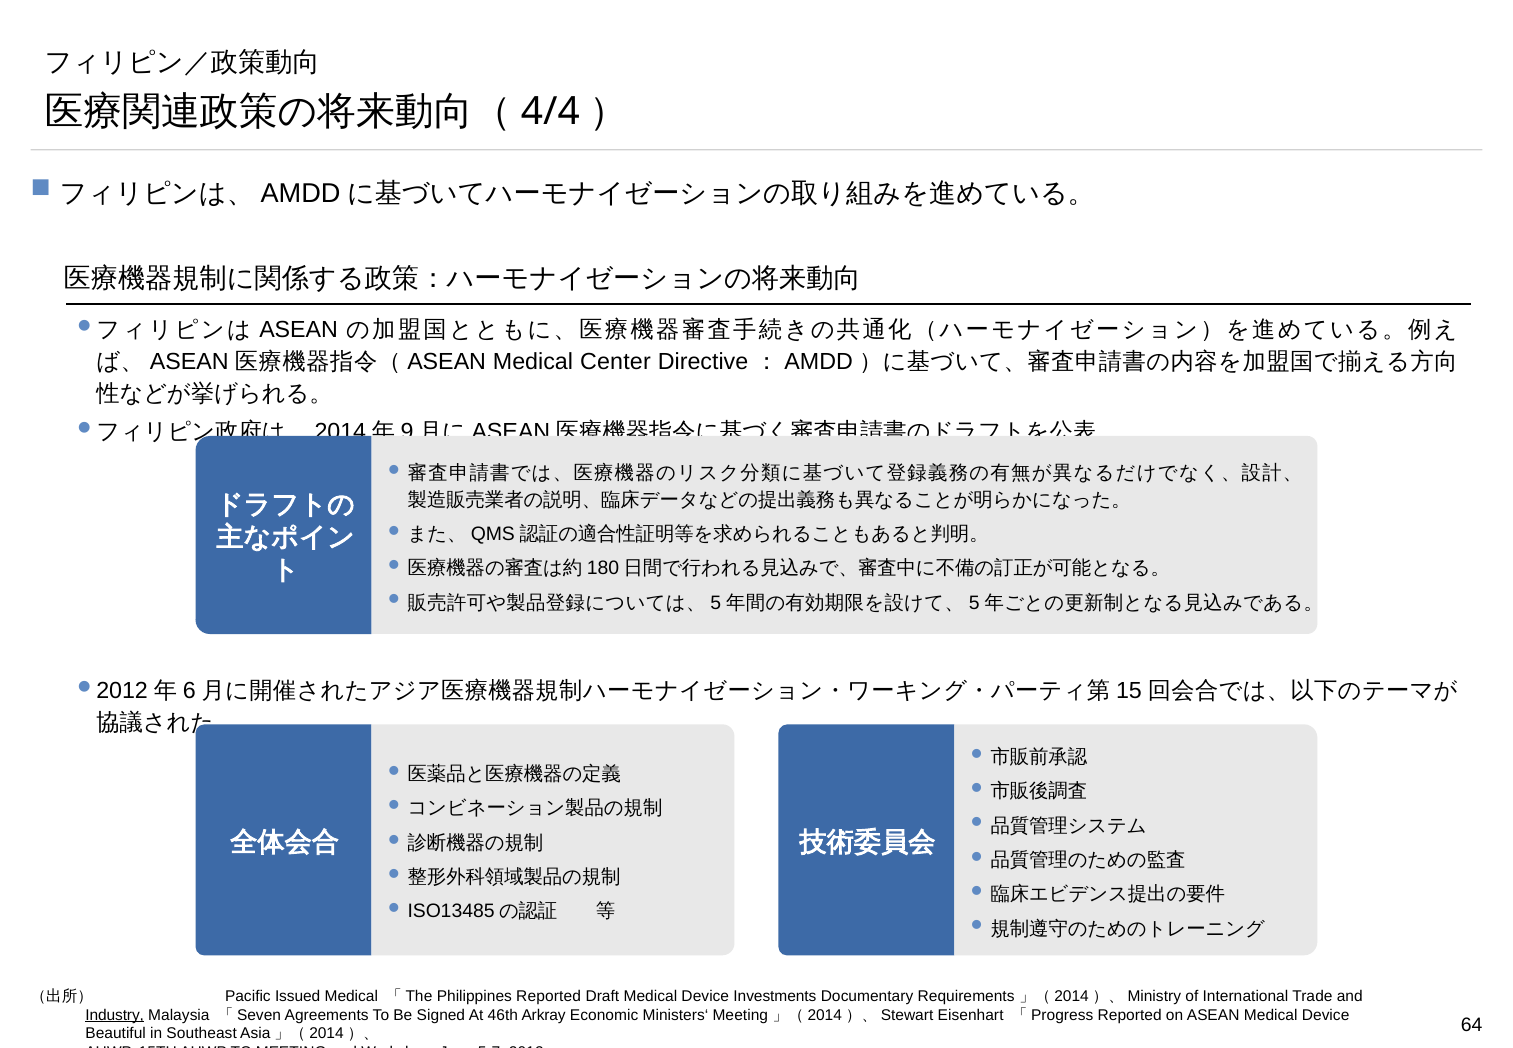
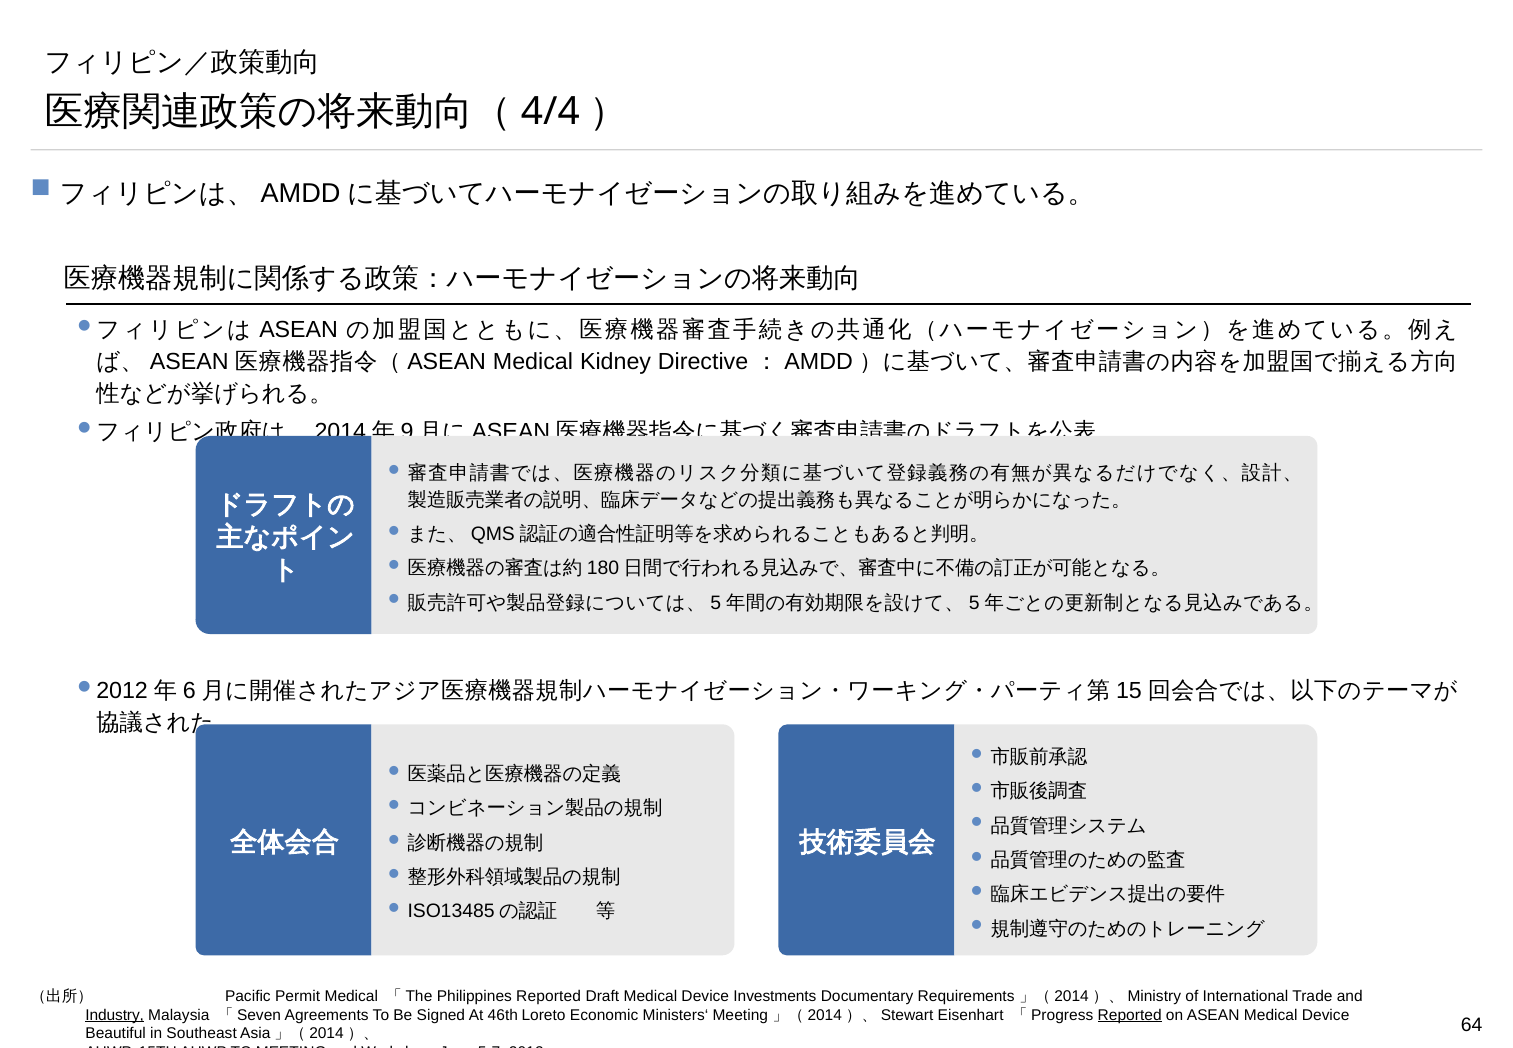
Center: Center -> Kidney (616, 362)
Issued: Issued -> Permit (298, 996)
Arkray: Arkray -> Loreto (544, 1015)
Reported underline: none -> present (1130, 1015)
